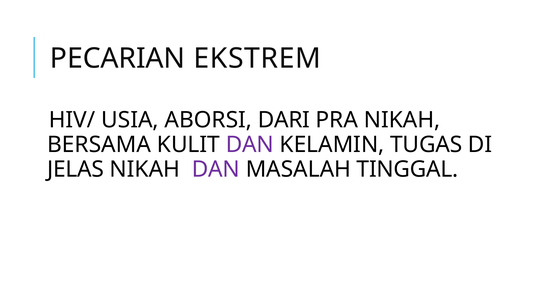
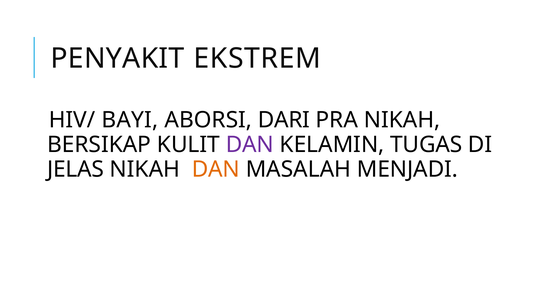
PECARIAN: PECARIAN -> PENYAKIT (117, 59)
USIA: USIA -> BAYI (130, 120)
BERSAMA: BERSAMA -> BERSIKAP (99, 145)
DAN colour: purple -> orange (216, 169)
TINGGAL: TINGGAL -> MENJADI (407, 169)
